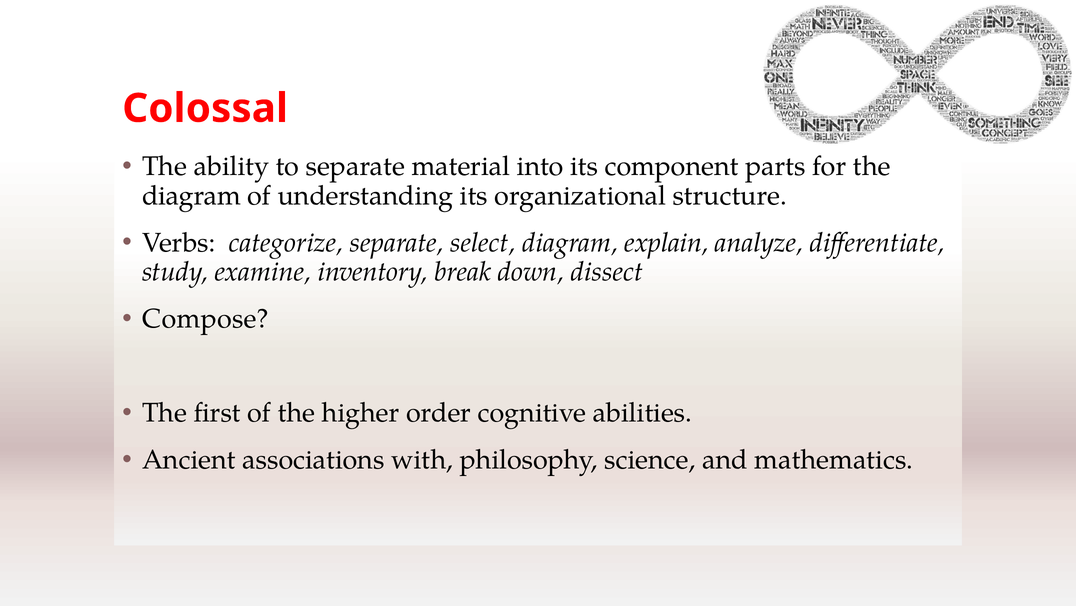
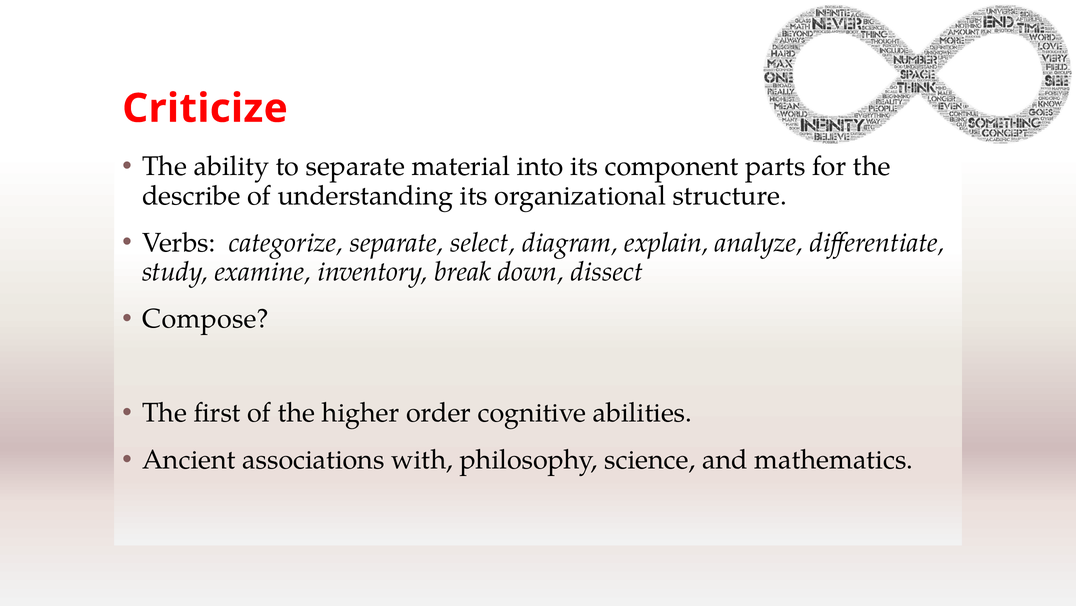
Colossal: Colossal -> Criticize (205, 108)
diagram: diagram -> describe (191, 195)
